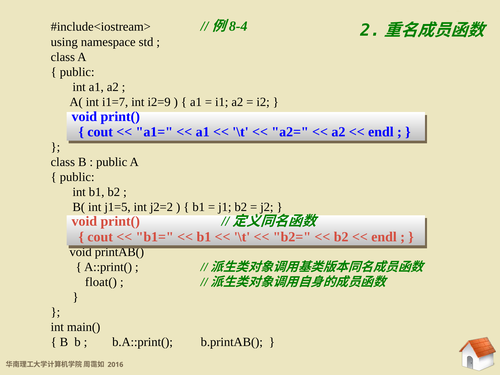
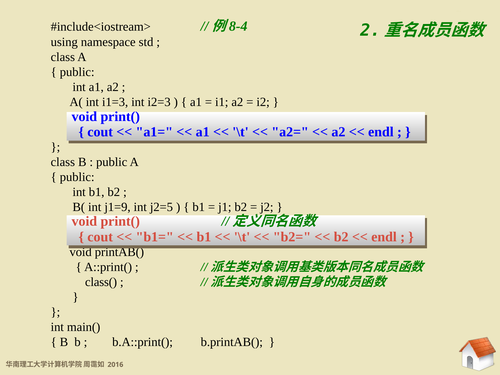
i1=7: i1=7 -> i1=3 (115, 102)
i2=9: i2=9 -> i2=3 (159, 102)
j1=5: j1=5 -> j1=9 (117, 207)
j2=2: j2=2 -> j2=5 (161, 207)
float(: float( -> class( (101, 282)
